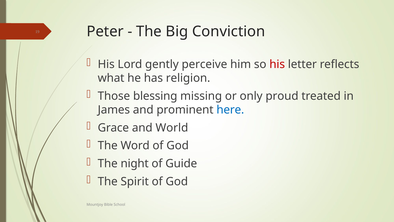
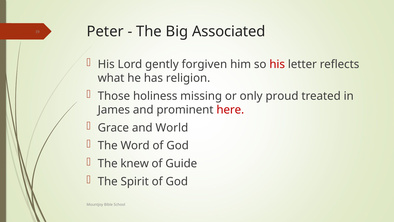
Conviction: Conviction -> Associated (229, 32)
perceive: perceive -> forgiven (204, 64)
blessing: blessing -> holiness (155, 96)
here colour: blue -> red (230, 110)
night: night -> knew (135, 163)
